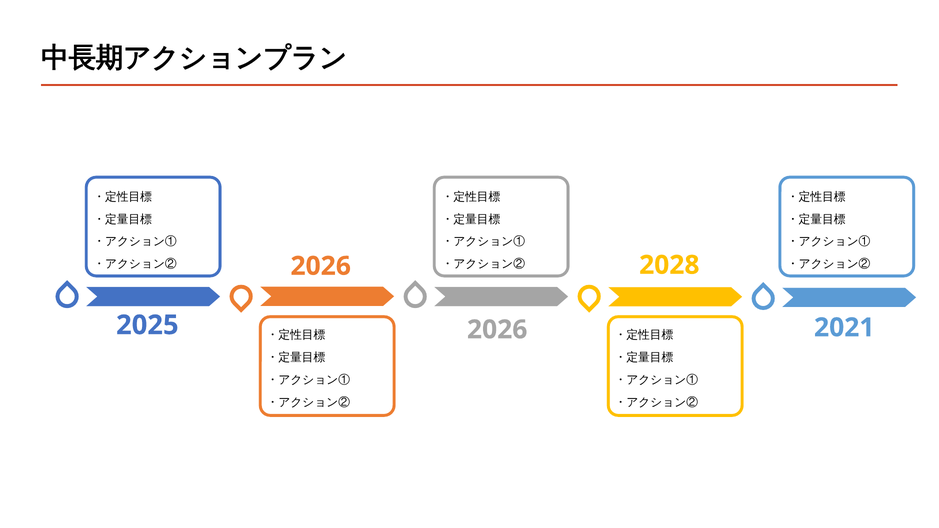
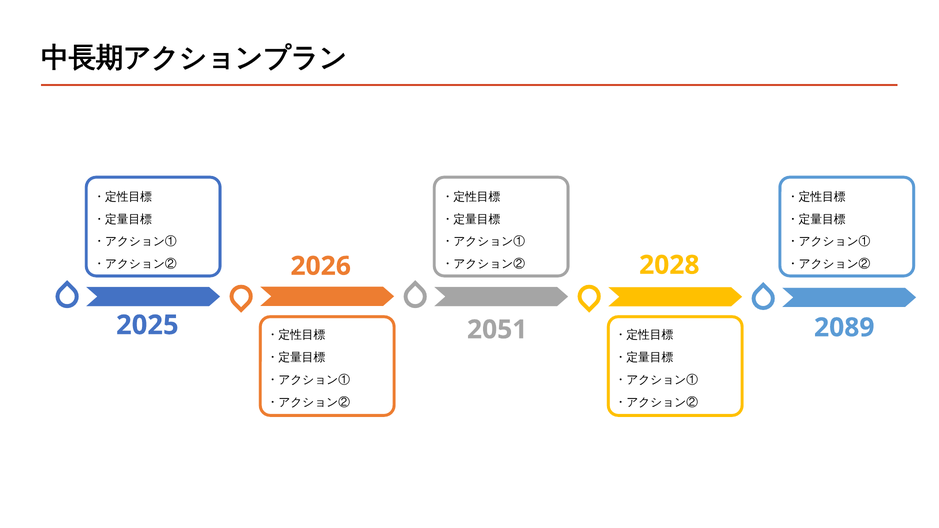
2021: 2021 -> 2089 (844, 328)
2026: 2026 -> 2051 (497, 330)
